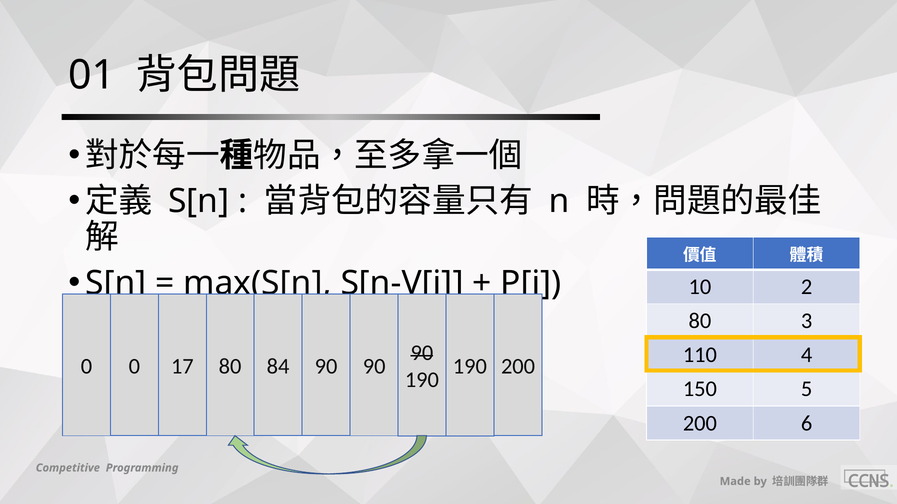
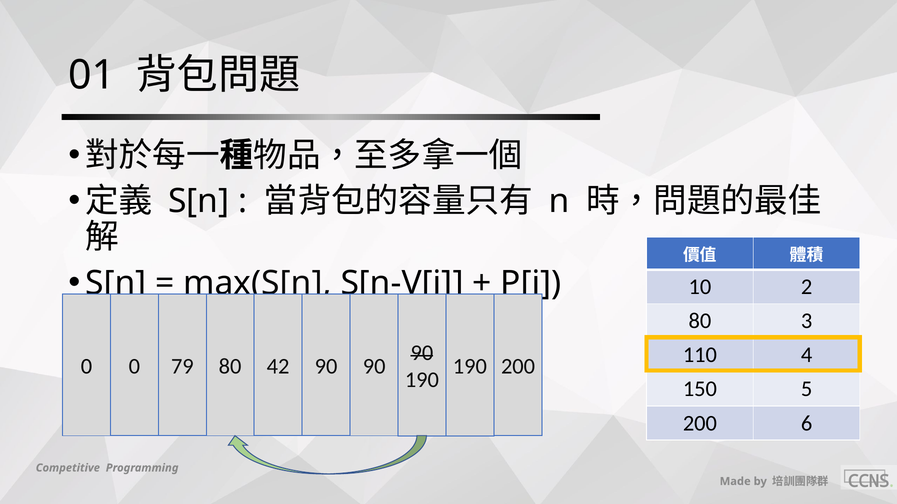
17: 17 -> 79 (182, 367)
84: 84 -> 42 (278, 367)
